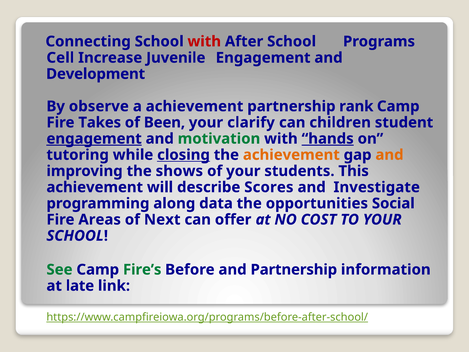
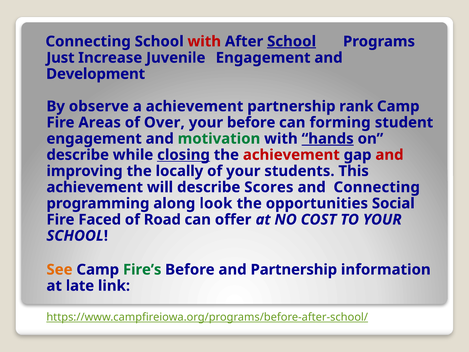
School underline: none -> present (292, 41)
Cell: Cell -> Just (60, 58)
Takes: Takes -> Areas (100, 122)
Been: Been -> Over (164, 122)
your clarify: clarify -> before (251, 122)
children: children -> forming (340, 122)
engagement underline: present -> none (94, 139)
tutoring: tutoring -> describe (78, 155)
achievement colour: orange -> red (291, 155)
and colour: orange -> red (389, 155)
shows: shows -> locally (179, 171)
and Investigate: Investigate -> Connecting (377, 187)
data: data -> look (216, 203)
Areas: Areas -> Faced (100, 219)
Next: Next -> Road (162, 219)
See colour: green -> orange (59, 269)
